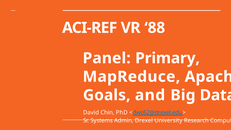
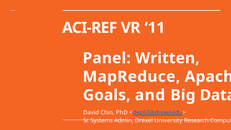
88: 88 -> 11 (155, 28)
Primary: Primary -> Written (167, 58)
